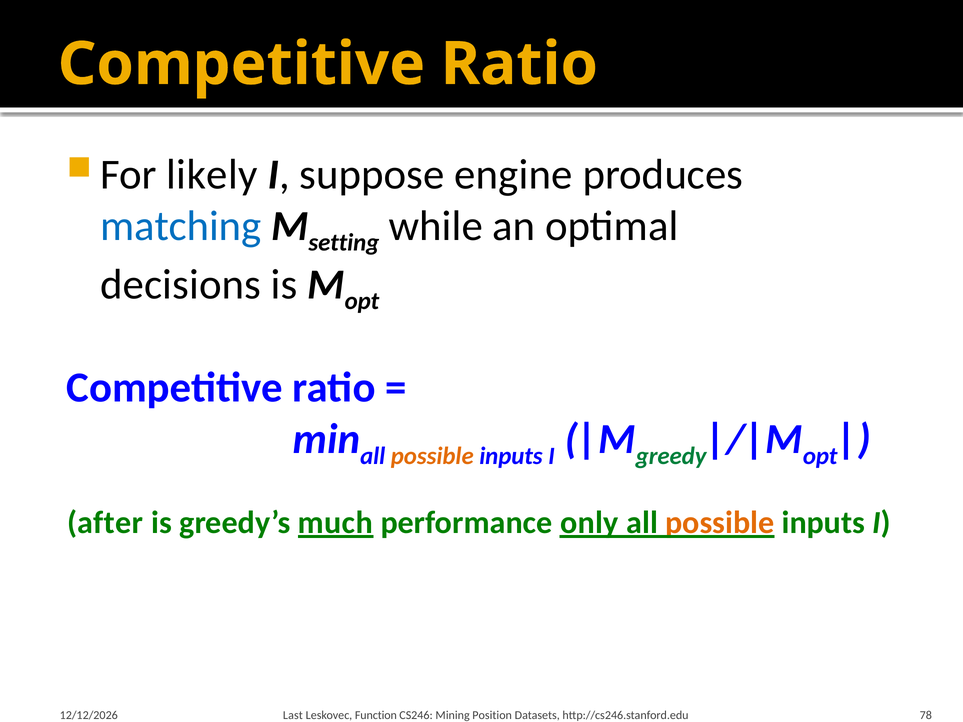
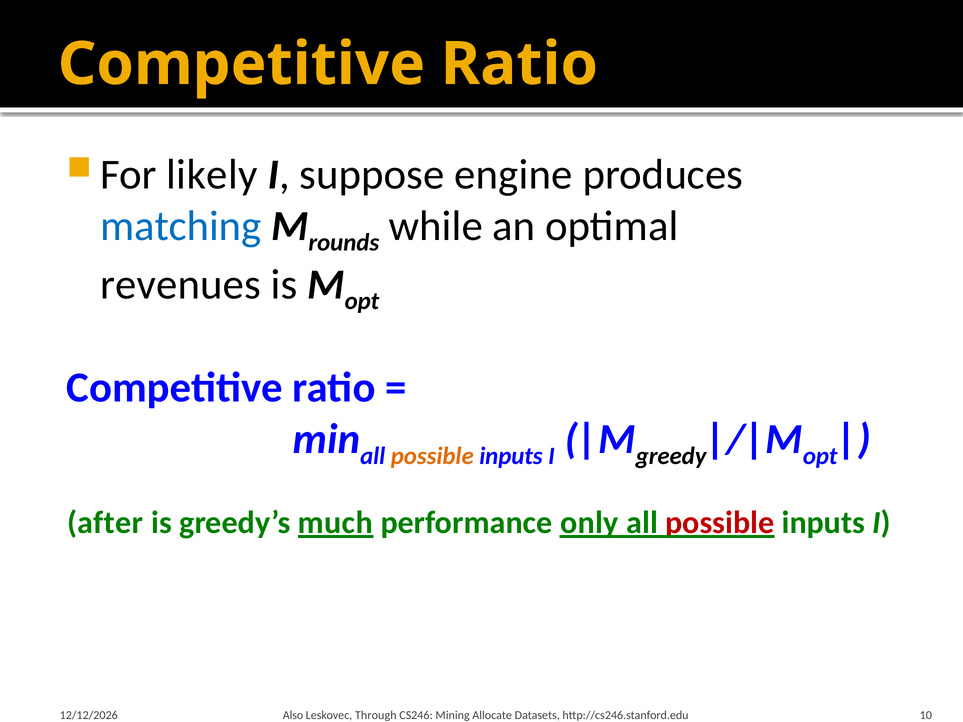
setting: setting -> rounds (344, 243)
decisions: decisions -> revenues (181, 285)
greedy colour: green -> black (671, 456)
possible colour: orange -> red (720, 523)
Last: Last -> Also (293, 716)
Function: Function -> Through (376, 716)
Position: Position -> Allocate (492, 716)
78: 78 -> 10 (926, 716)
